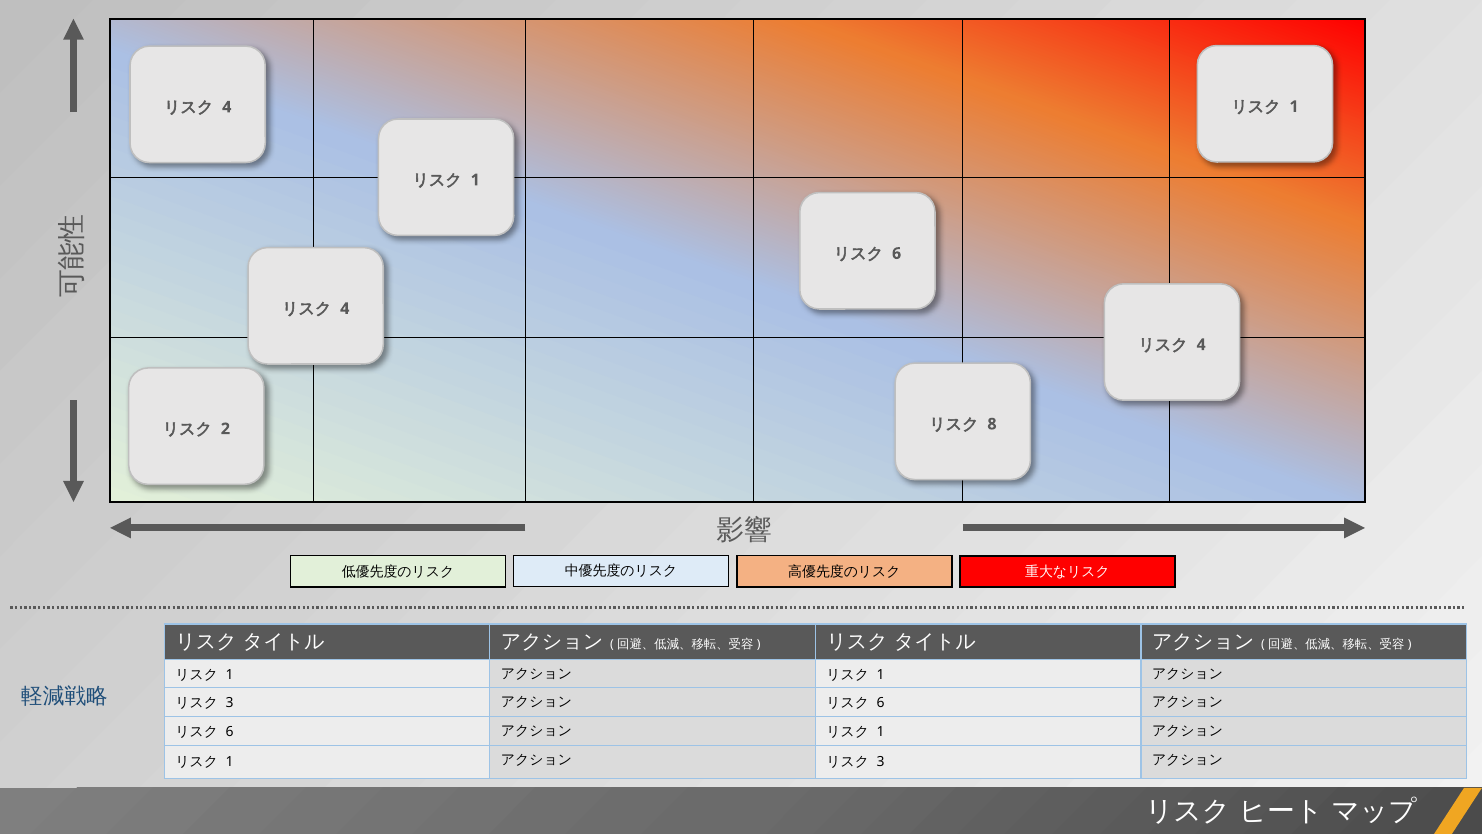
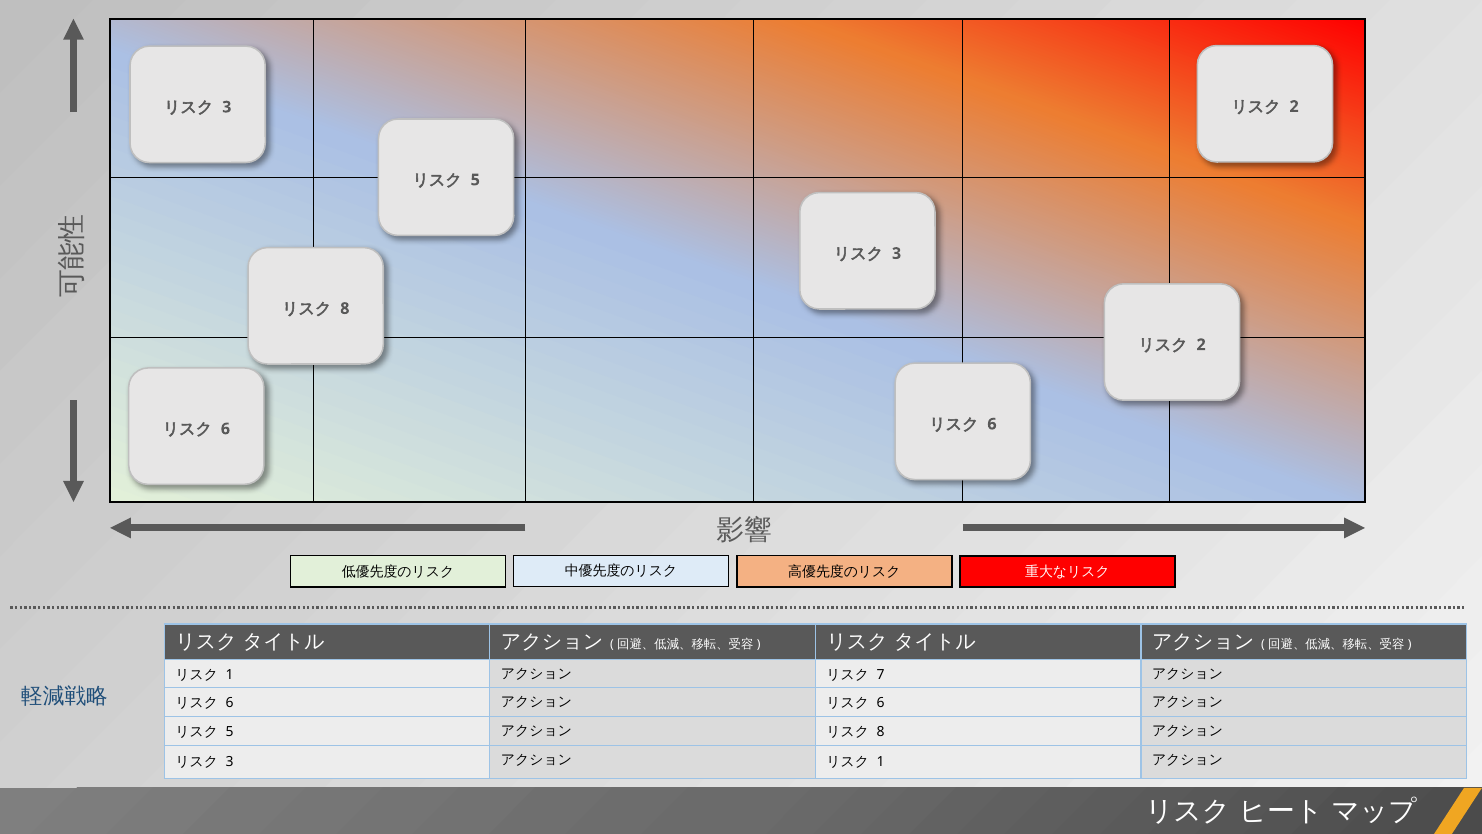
1: 1 -> 2 (1294, 106)
4: 4 -> 3 (227, 107)
1: 1 -> 5 (475, 180)
6: 6 -> 3 (897, 253)
4: 4 -> 8 (345, 308)
4: 4 -> 2 (1201, 345)
8: 8 -> 6 (992, 424)
2: 2 -> 6 (225, 429)
1: 1 -> 7 (881, 675)
3: 3 -> 6 (230, 703)
6: 6 -> 5 (230, 732)
1: 1 -> 8 (881, 732)
1: 1 -> 3 (230, 761)
3: 3 -> 1 (881, 761)
